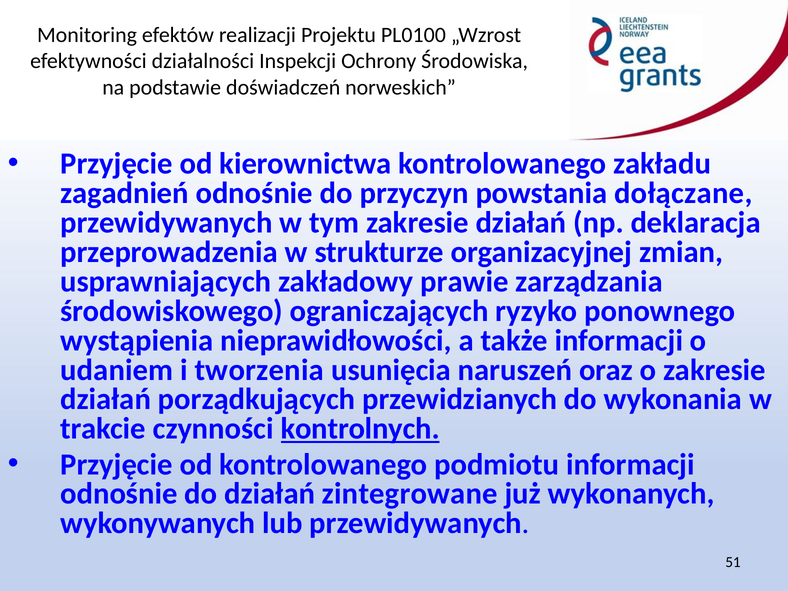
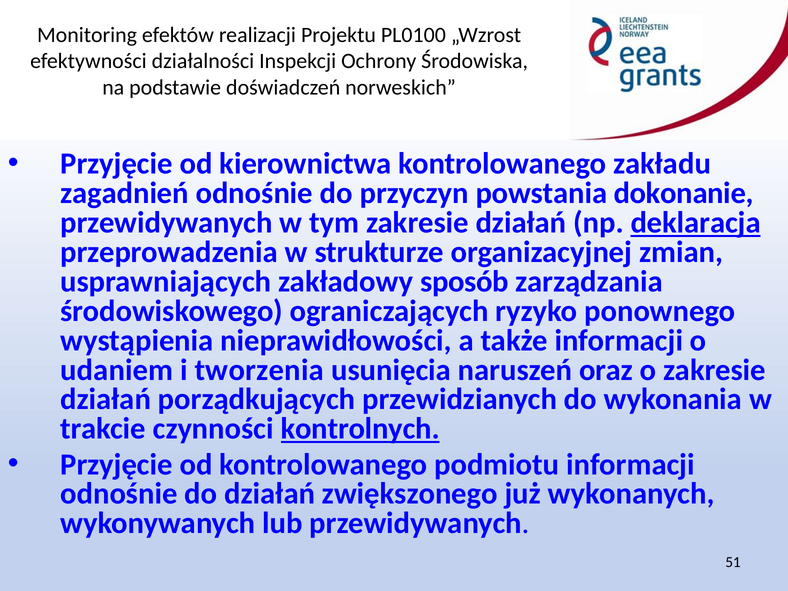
dołączane: dołączane -> dokonanie (684, 193)
deklaracja underline: none -> present (696, 223)
prawie: prawie -> sposób (464, 282)
zintegrowane: zintegrowane -> zwiększonego (410, 494)
